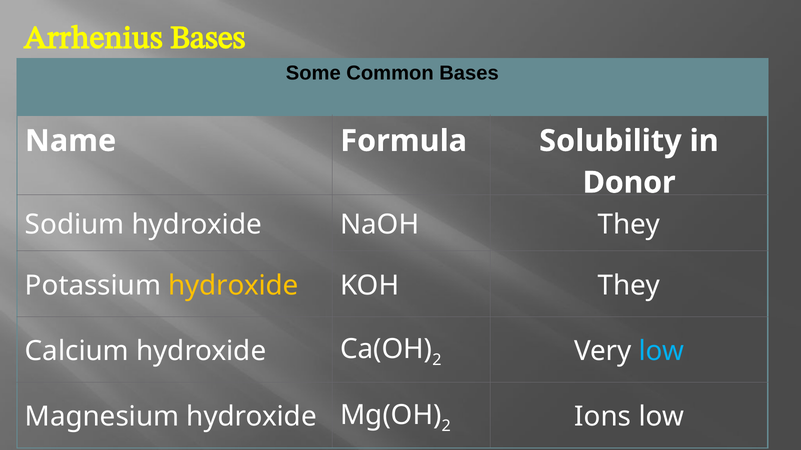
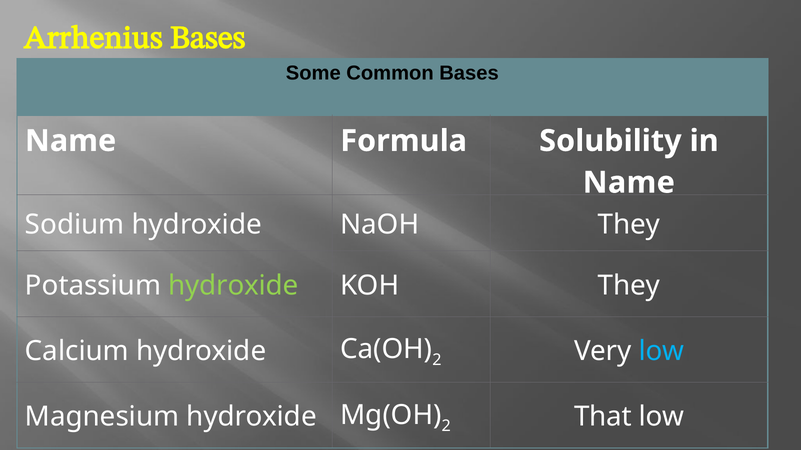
Donor: Donor -> Name (629, 183)
hydroxide colour: yellow -> light green (233, 286)
Ions: Ions -> That (603, 417)
